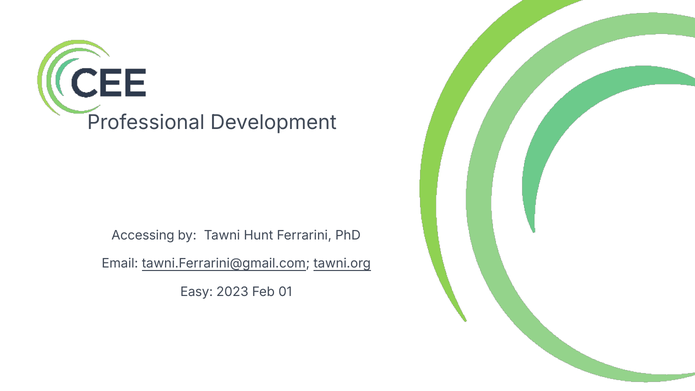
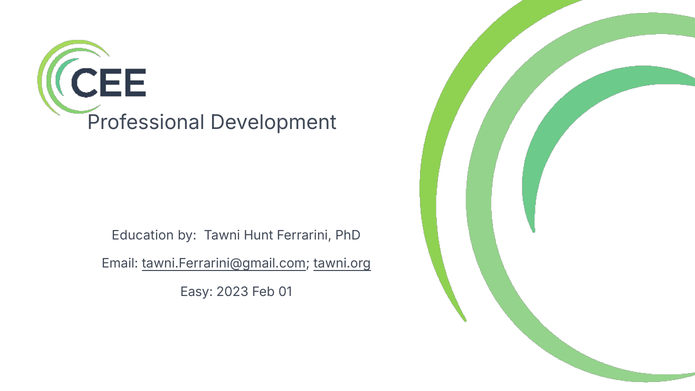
Accessing: Accessing -> Education (143, 235)
